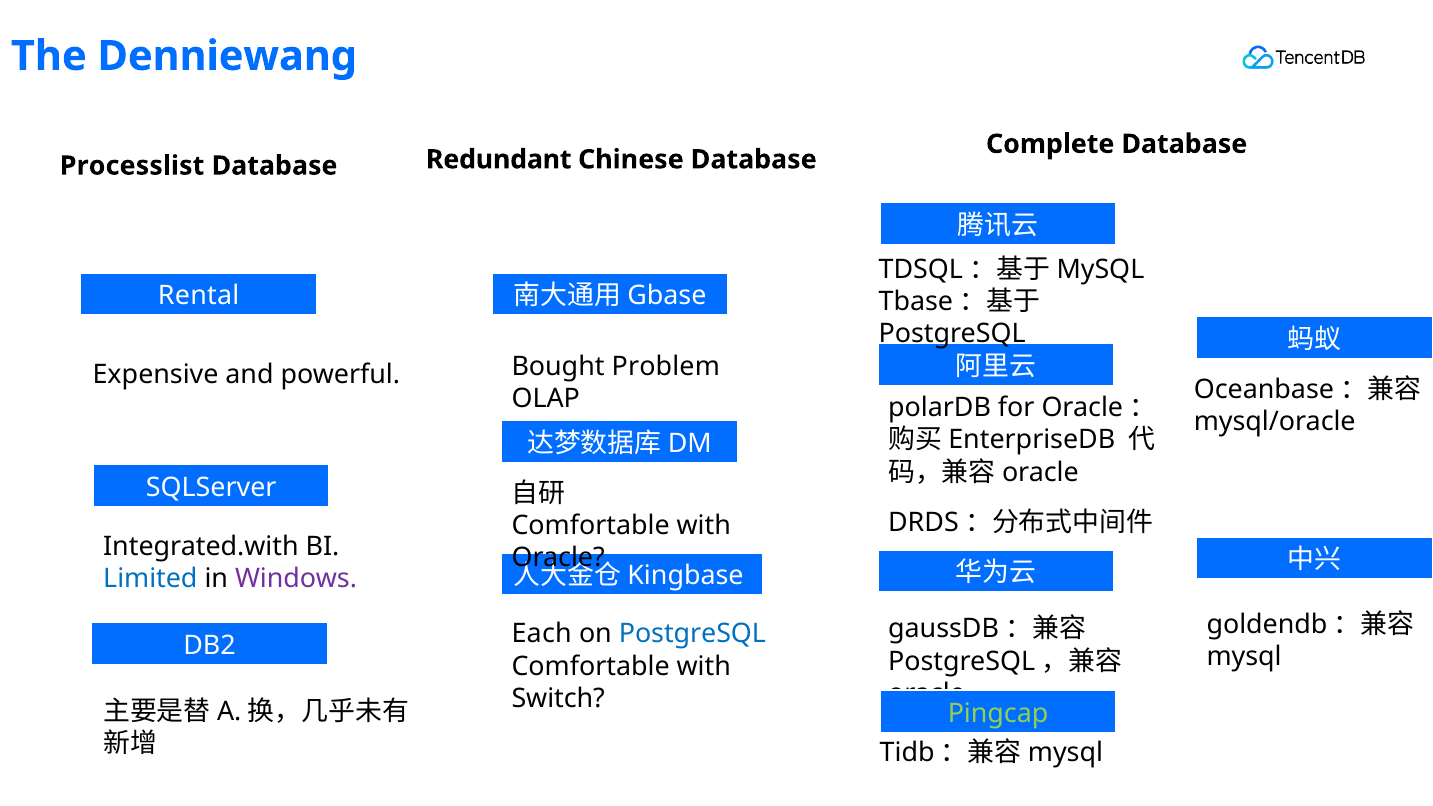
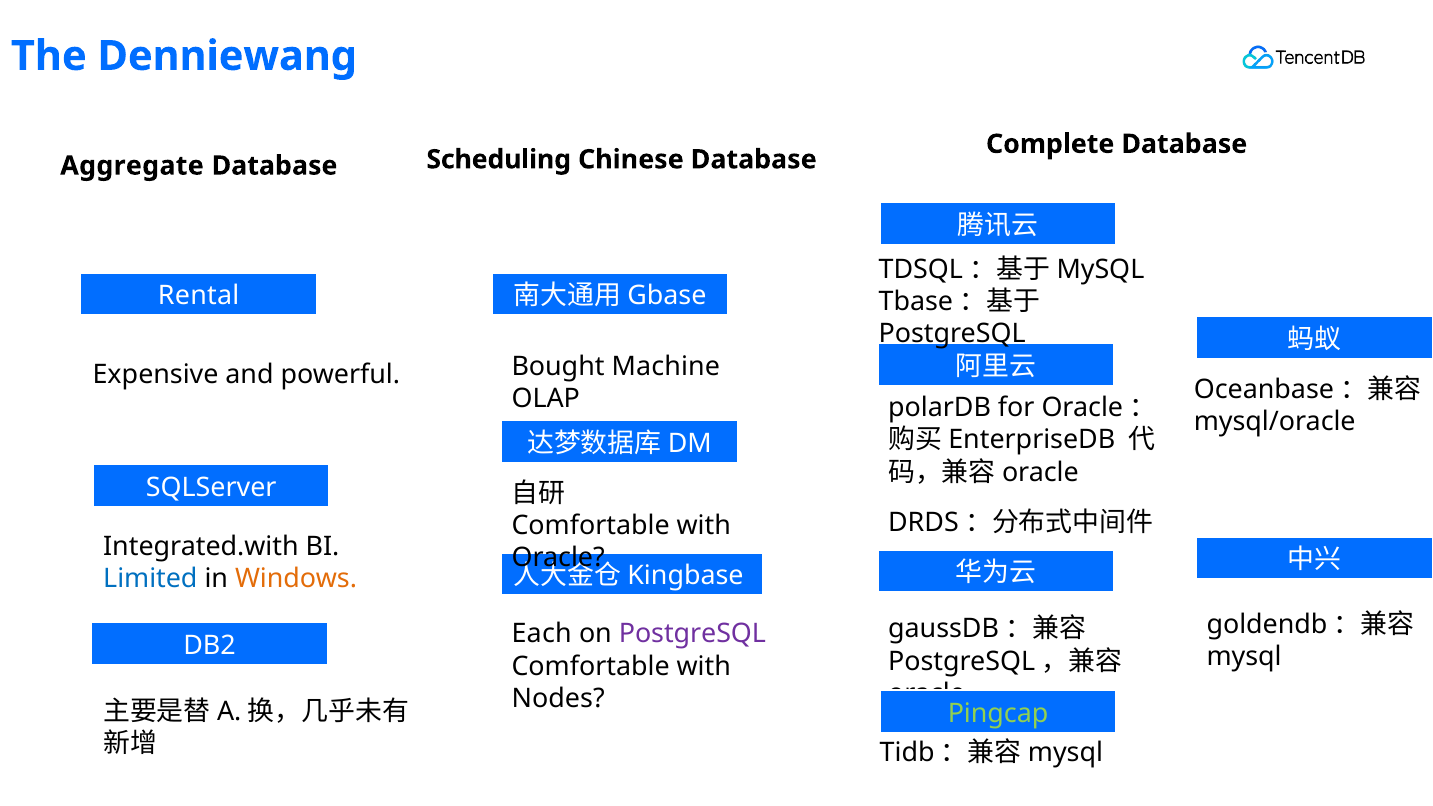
Redundant: Redundant -> Scheduling (499, 160)
Processlist: Processlist -> Aggregate (132, 166)
Problem: Problem -> Machine (666, 366)
Windows colour: purple -> orange (296, 579)
PostgreSQL colour: blue -> purple (692, 634)
Switch: Switch -> Nodes (558, 699)
